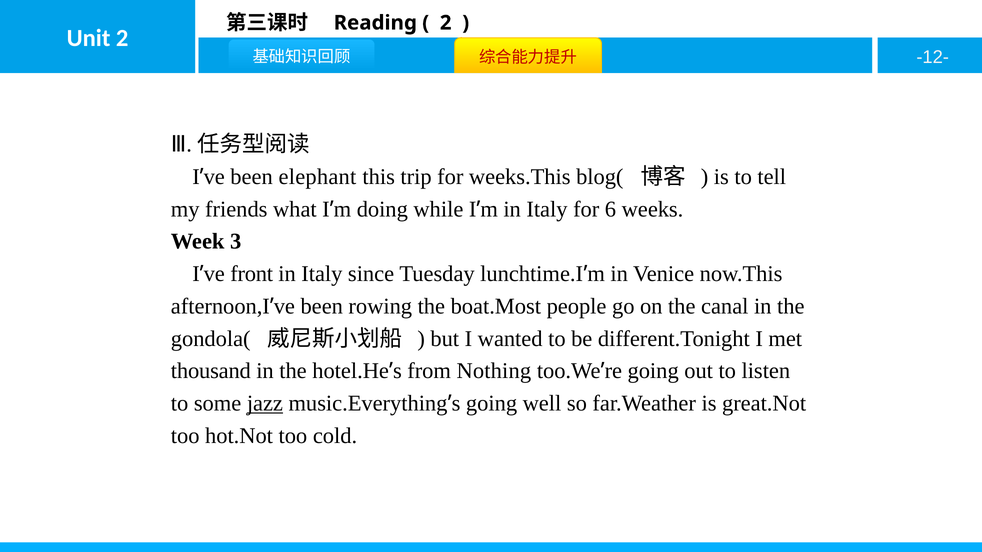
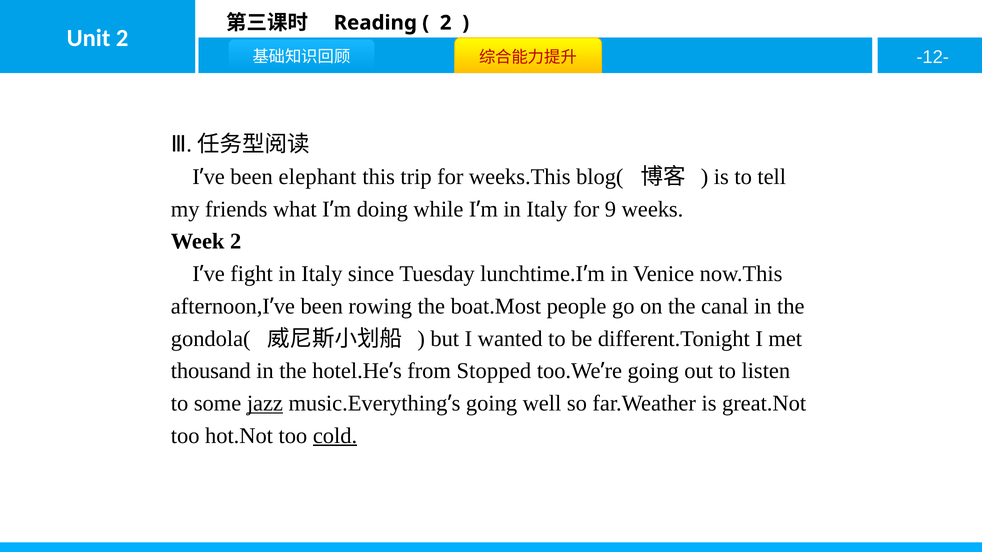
6: 6 -> 9 (610, 209)
Week 3: 3 -> 2 (236, 242)
front: front -> fight (252, 274)
Nothing: Nothing -> Stopped (494, 371)
cold underline: none -> present (335, 436)
